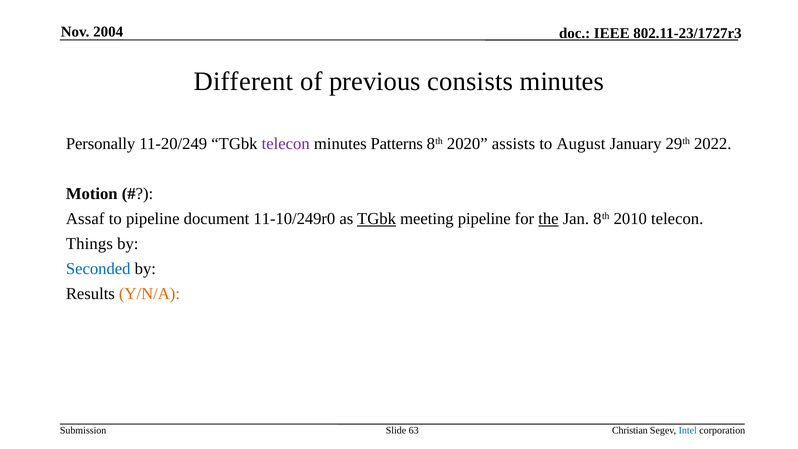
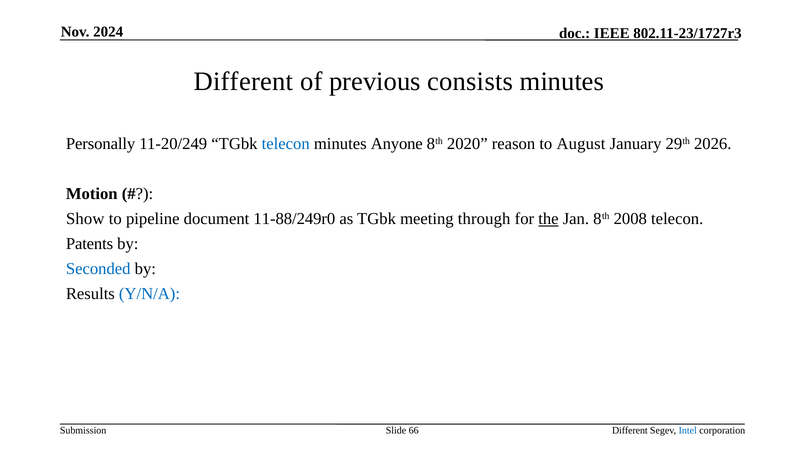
2004: 2004 -> 2024 (108, 32)
telecon colour: purple -> blue (286, 144)
Patterns: Patterns -> Anyone (397, 144)
assists: assists -> reason (514, 144)
2022: 2022 -> 2026 (713, 144)
Assaf: Assaf -> Show (85, 219)
11-10/249r0: 11-10/249r0 -> 11-88/249r0 (294, 219)
TGbk underline: present -> none (377, 219)
meeting pipeline: pipeline -> through (484, 219)
2010: 2010 -> 2008 (630, 219)
Things: Things -> Patents (90, 244)
Y/N/A colour: orange -> blue (150, 294)
63: 63 -> 66 (414, 431)
Christian: Christian -> Different (630, 431)
